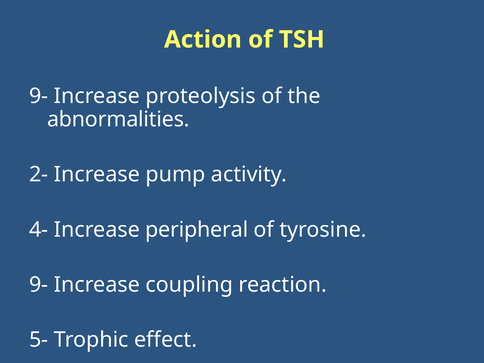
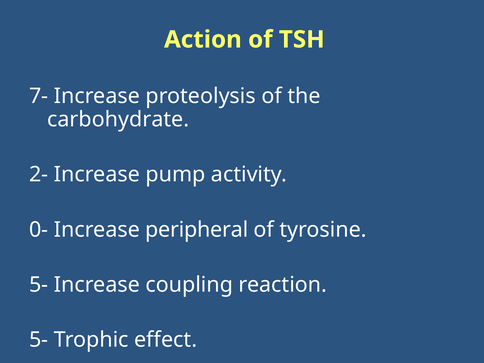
9-: 9- -> 7- (39, 96)
abnormalities: abnormalities -> carbohydrate (118, 119)
4-: 4- -> 0- (39, 230)
9-: 9- -> 5- (39, 285)
